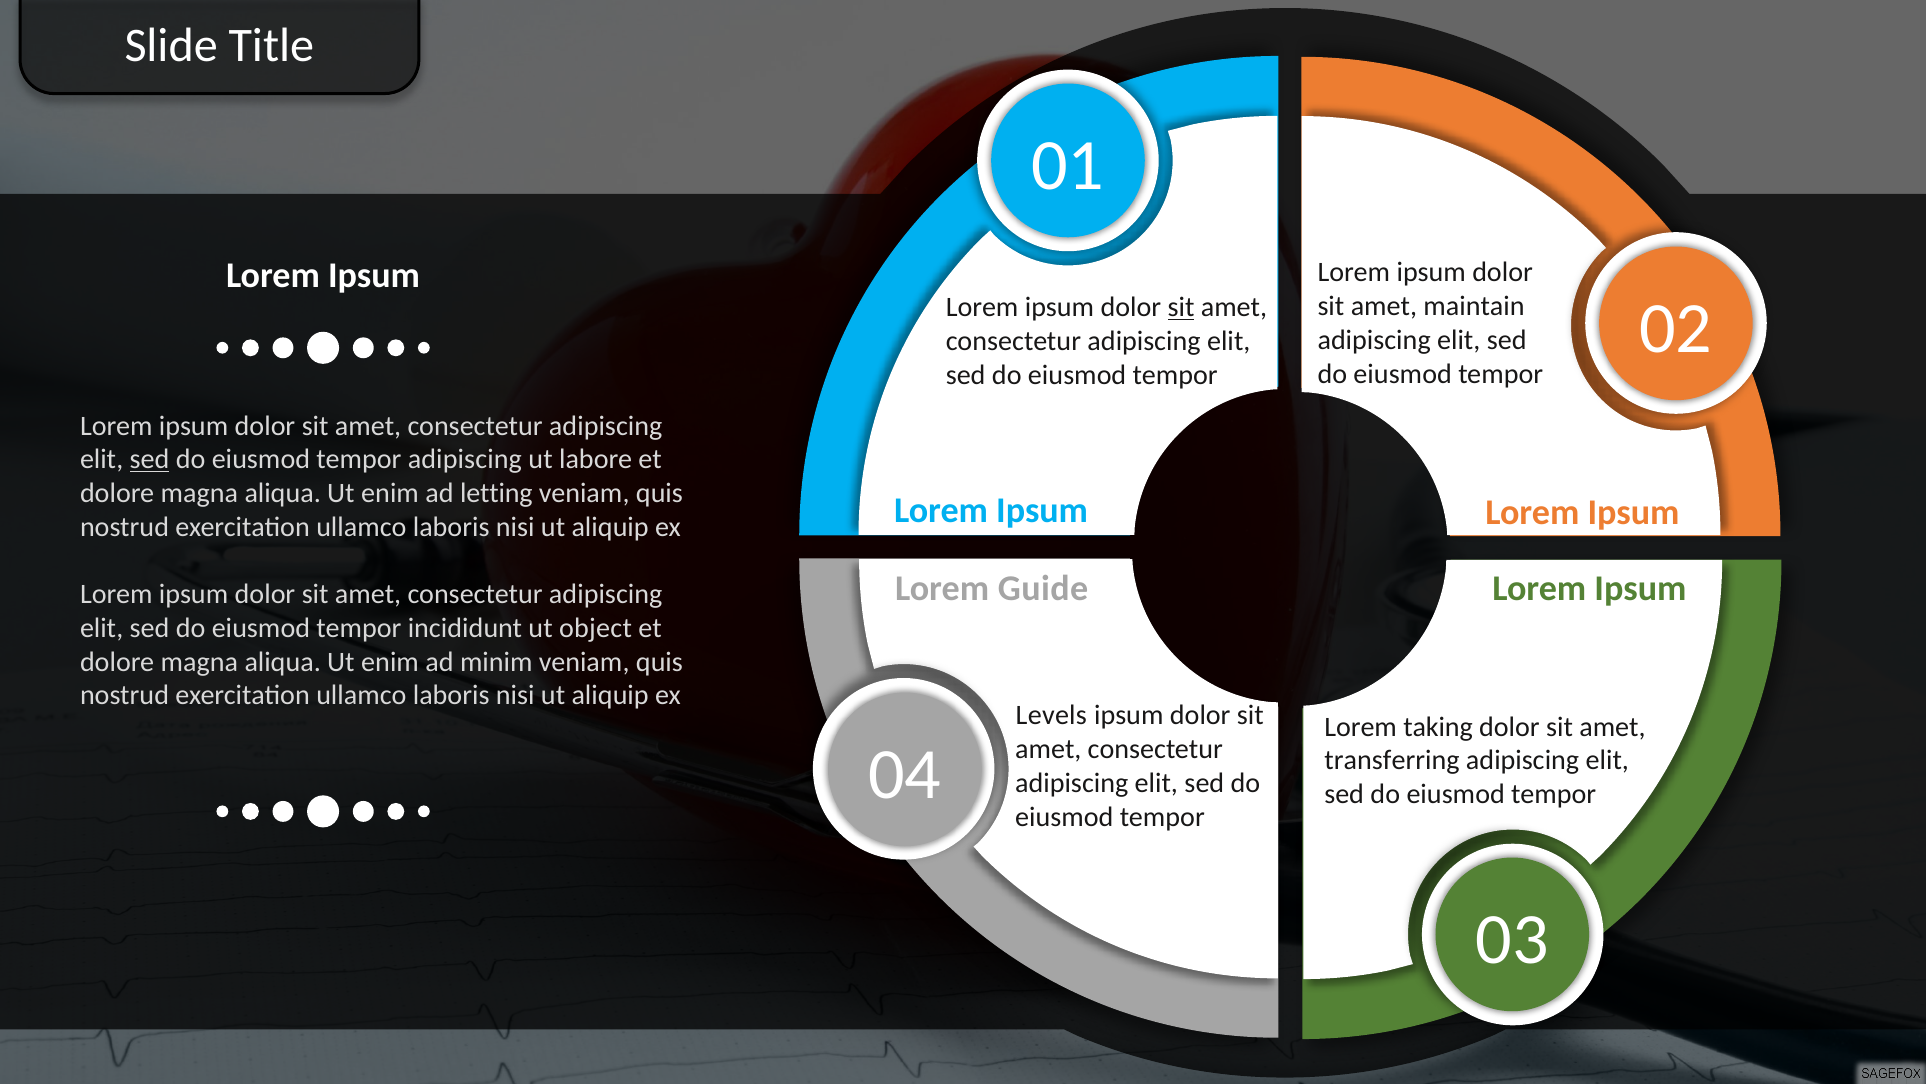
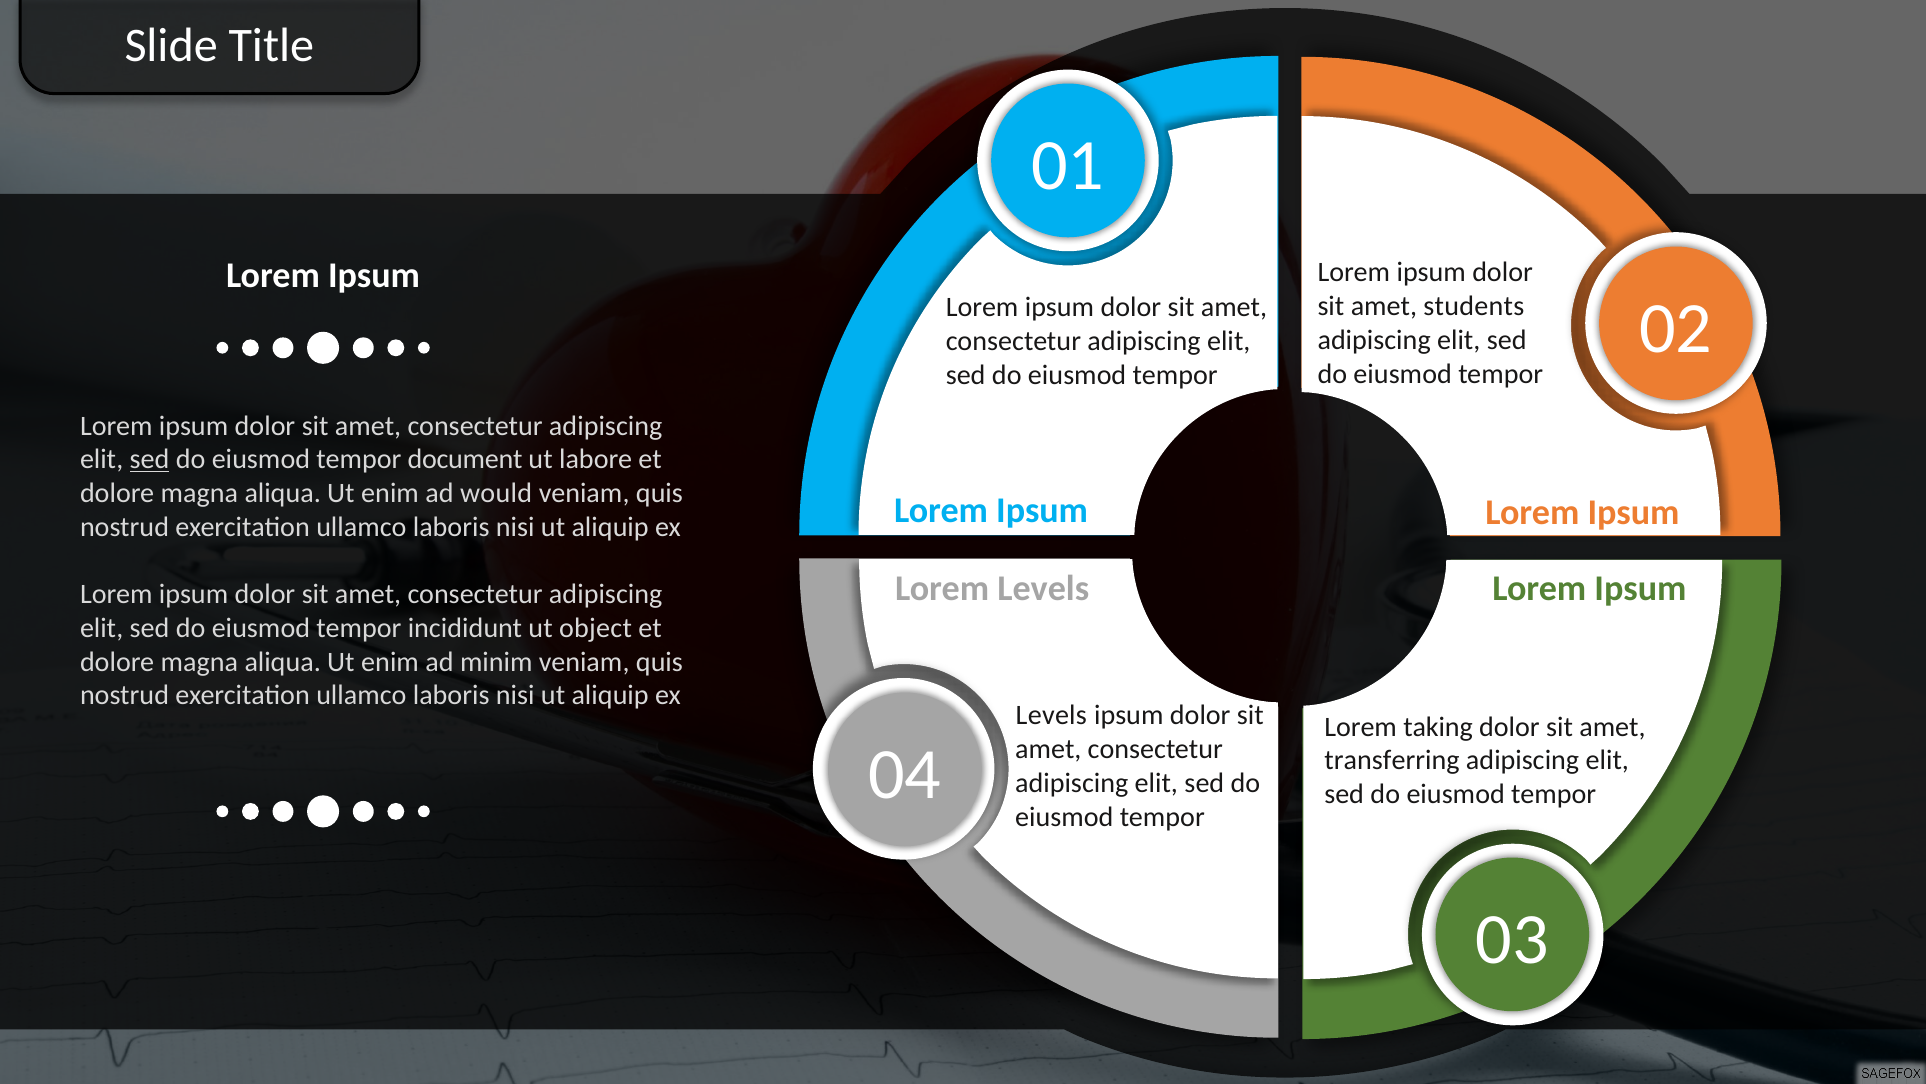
maintain: maintain -> students (1474, 306)
sit underline: present -> none (1181, 307)
tempor adipiscing: adipiscing -> document (465, 459)
letting: letting -> would (496, 493)
Lorem Guide: Guide -> Levels (1043, 589)
